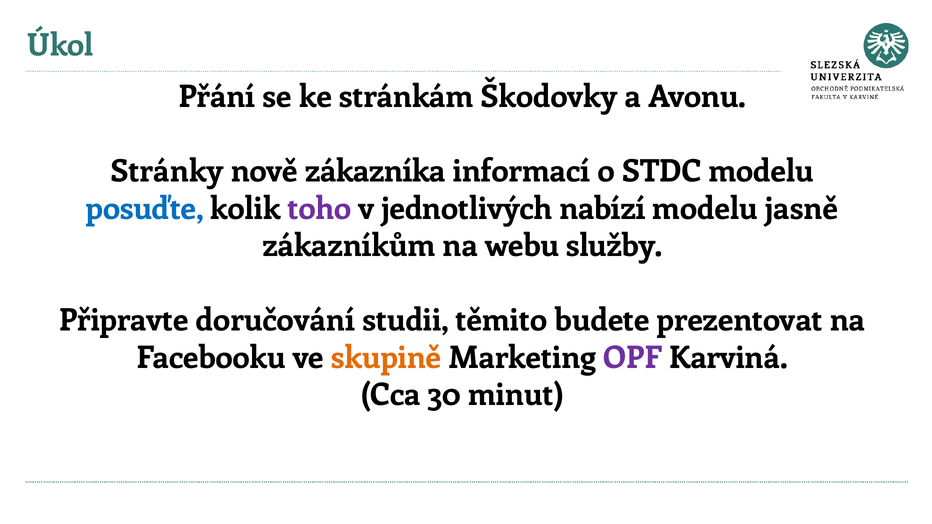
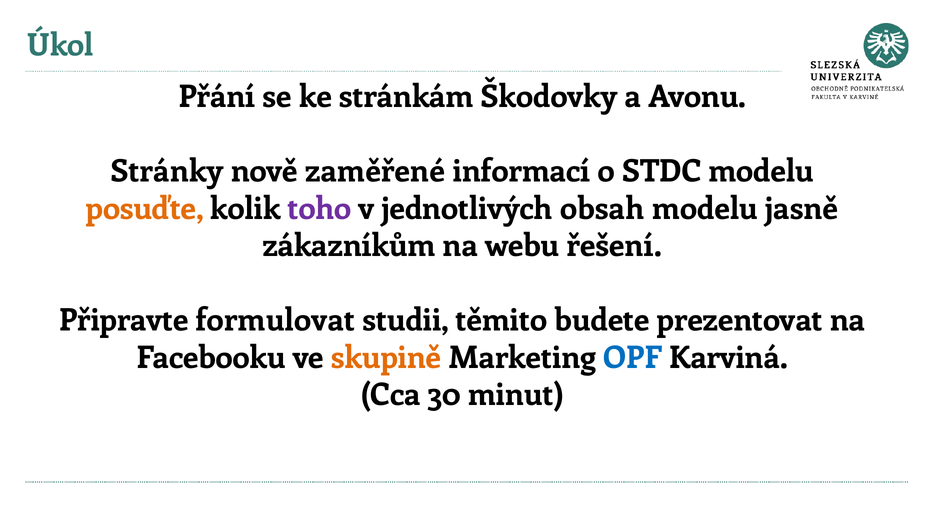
zákazníka: zákazníka -> zaměřené (375, 172)
posuďte colour: blue -> orange (145, 209)
nabízí: nabízí -> obsah (602, 209)
služby: služby -> řešení (614, 246)
doručování: doručování -> formulovat (275, 321)
OPF colour: purple -> blue (633, 358)
